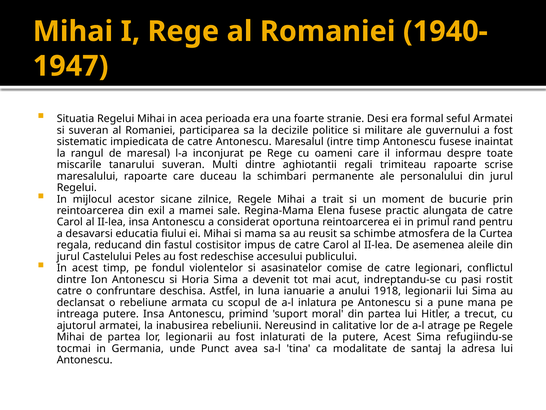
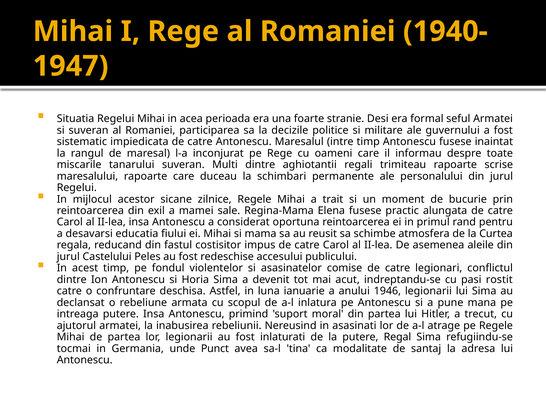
1918: 1918 -> 1946 (387, 291)
calitative: calitative -> asasinati (354, 325)
putere Acest: Acest -> Regal (397, 337)
